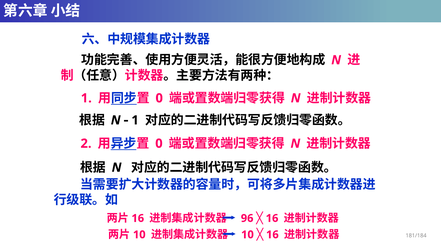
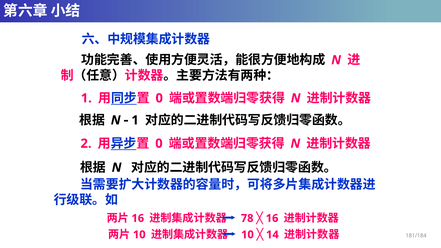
96: 96 -> 78 (247, 218)
10 16: 16 -> 14 (272, 235)
